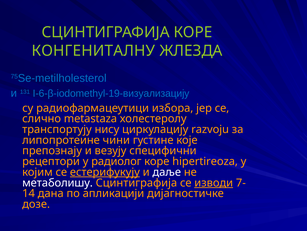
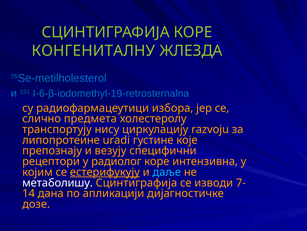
I-6-β-iodomethyl-19-визуализацију: I-6-β-iodomethyl-19-визуализацију -> I-6-β-iodomethyl-19-retrosternalna (111, 93)
metastaza: metastaza -> предмета (90, 118)
чини: чини -> uradi (116, 140)
hipertireoza: hipertireoza -> интензивна (205, 161)
даље colour: white -> light blue (167, 172)
изводи underline: present -> none (214, 182)
